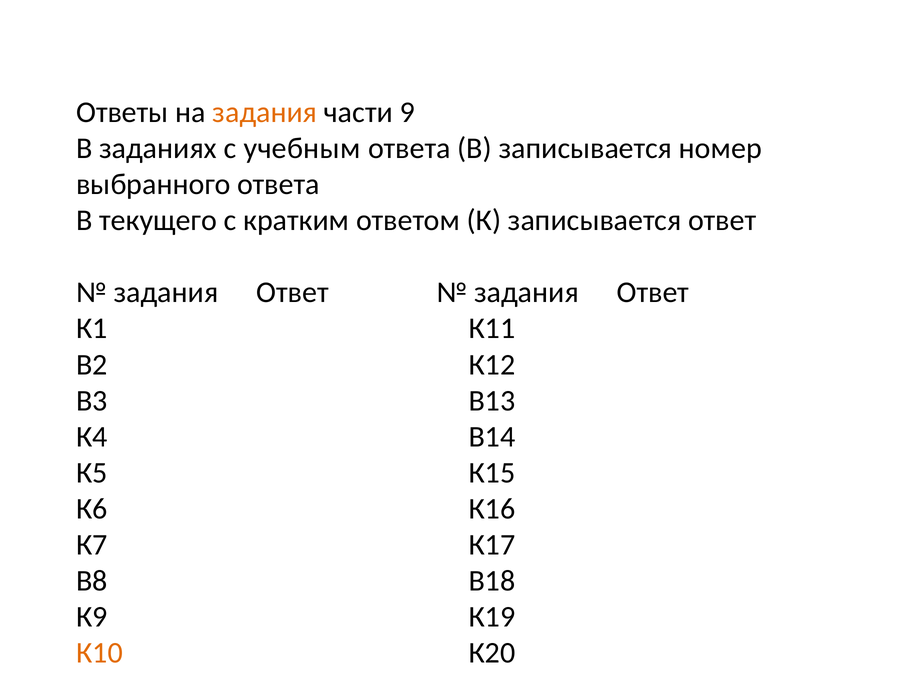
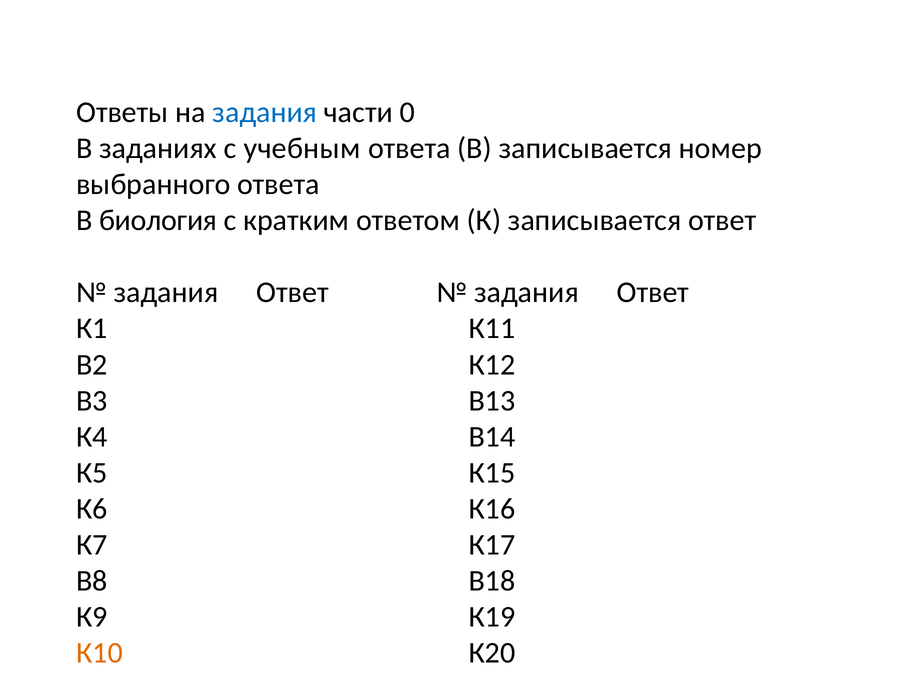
задания colour: orange -> blue (265, 112)
9: 9 -> 0 (407, 112)
текущего: текущего -> биология (158, 220)
